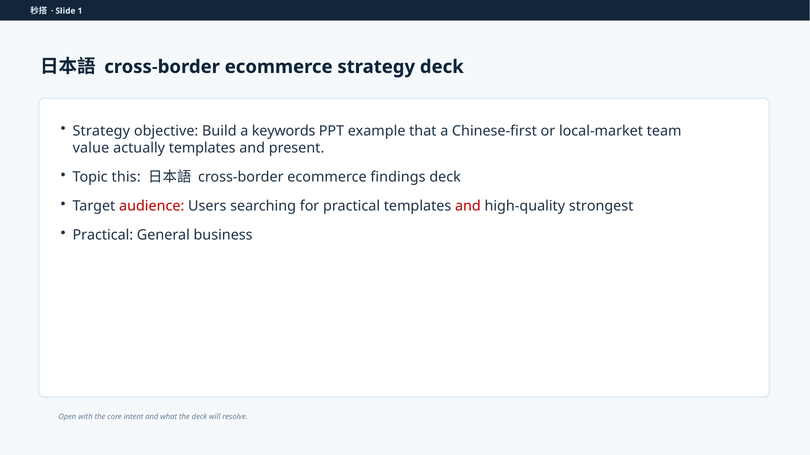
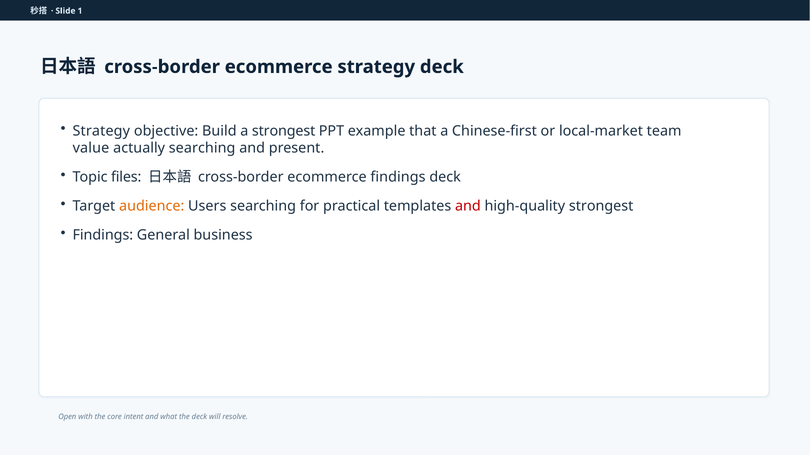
a keywords: keywords -> strongest (284, 131)
actually templates: templates -> searching (202, 148)
this: this -> files (126, 177)
audience colour: red -> orange (152, 206)
Practical: Practical -> Findings (103, 235)
